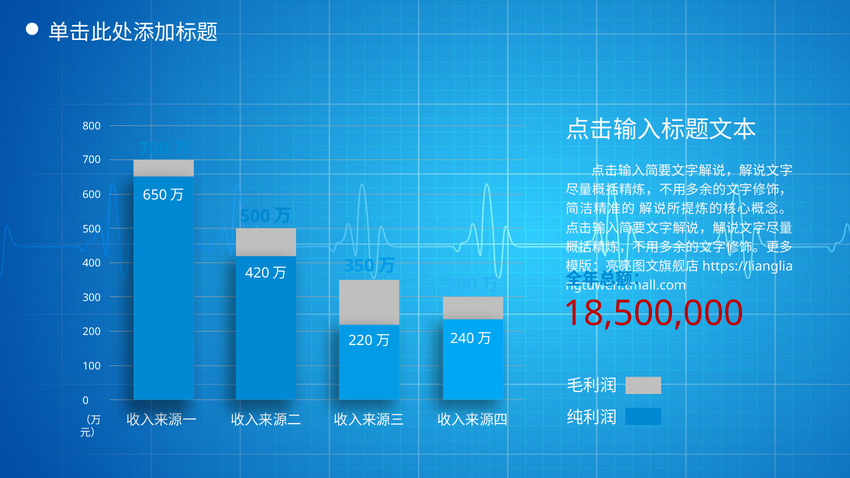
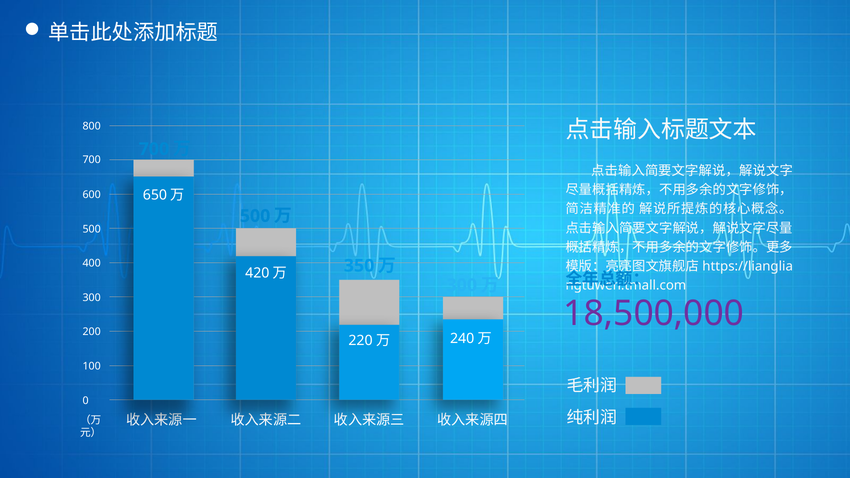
18,500,000 colour: red -> purple (654, 314)
